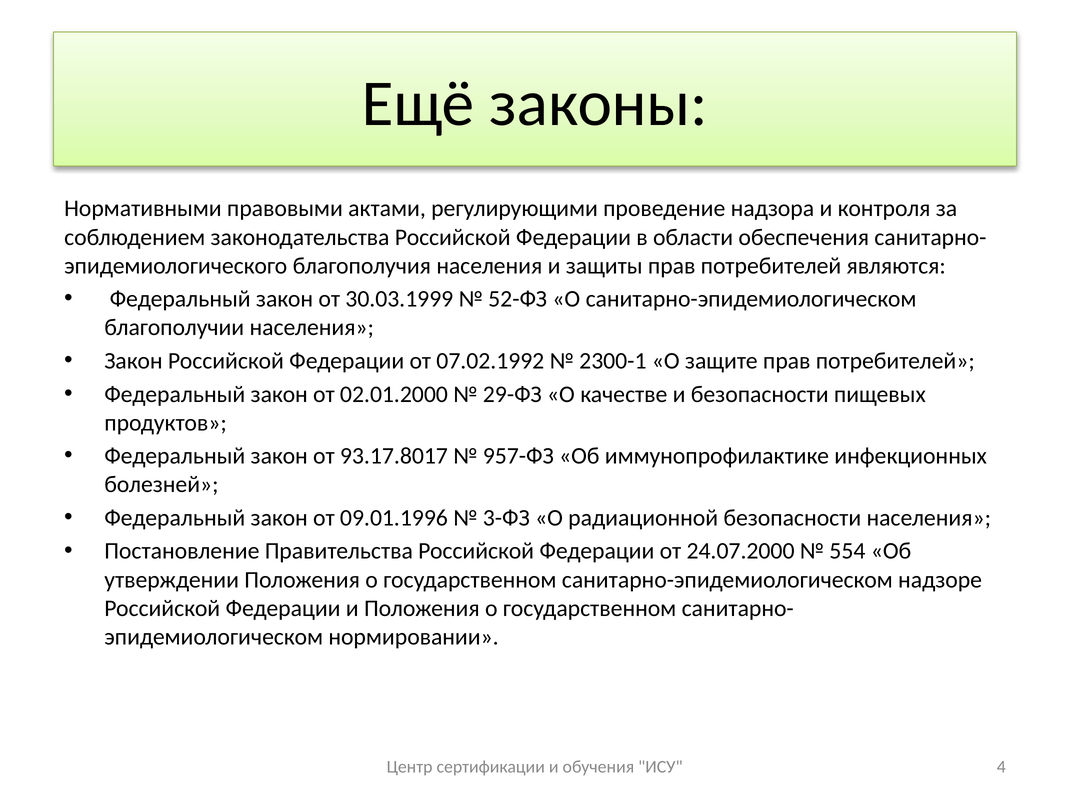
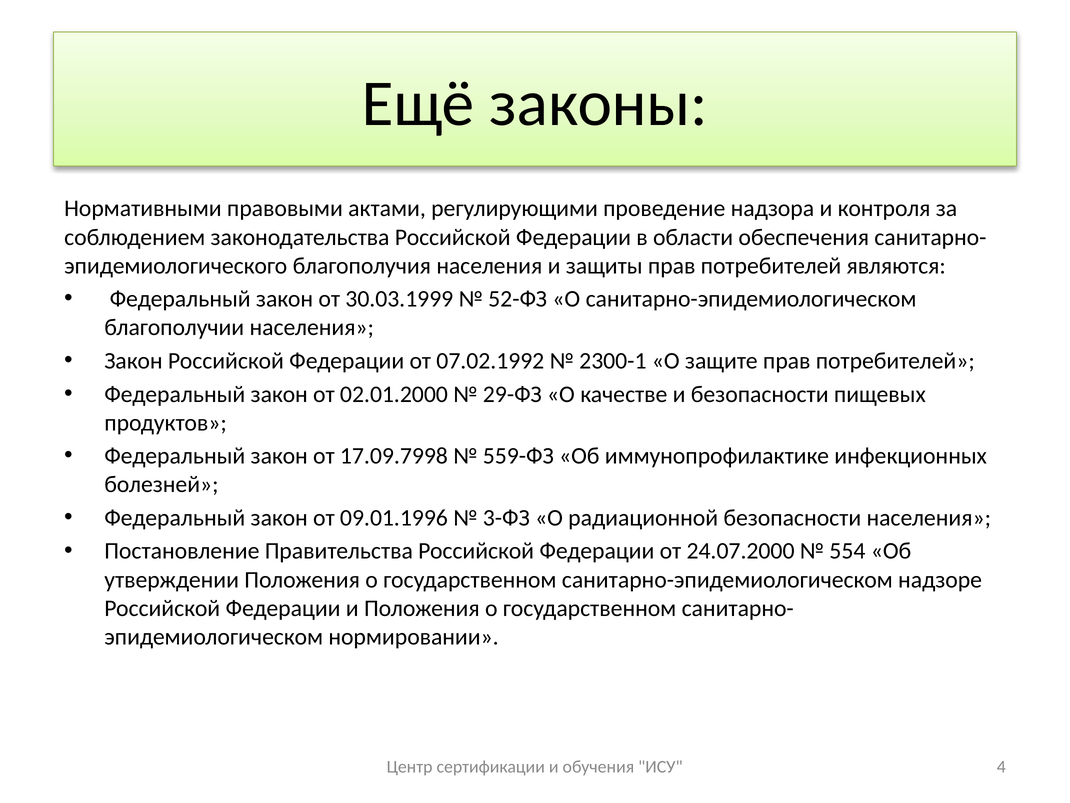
93.17.8017: 93.17.8017 -> 17.09.7998 (394, 456)
957-ФЗ: 957-ФЗ -> 559-ФЗ (518, 456)
